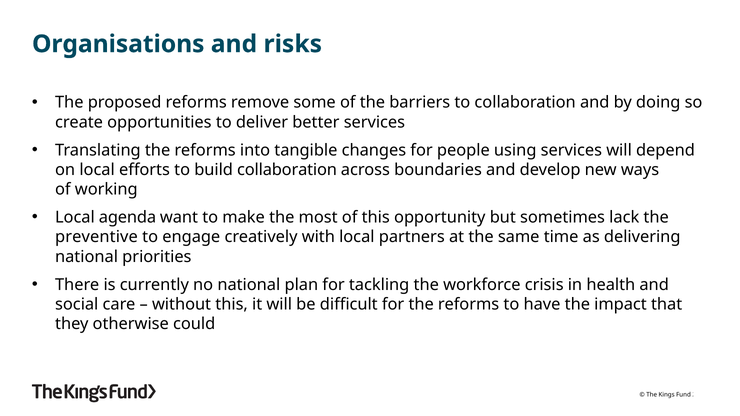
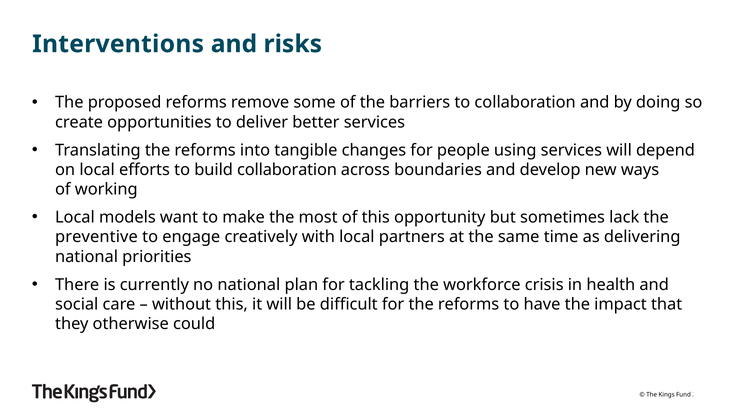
Organisations: Organisations -> Interventions (118, 44)
agenda: agenda -> models (127, 218)
